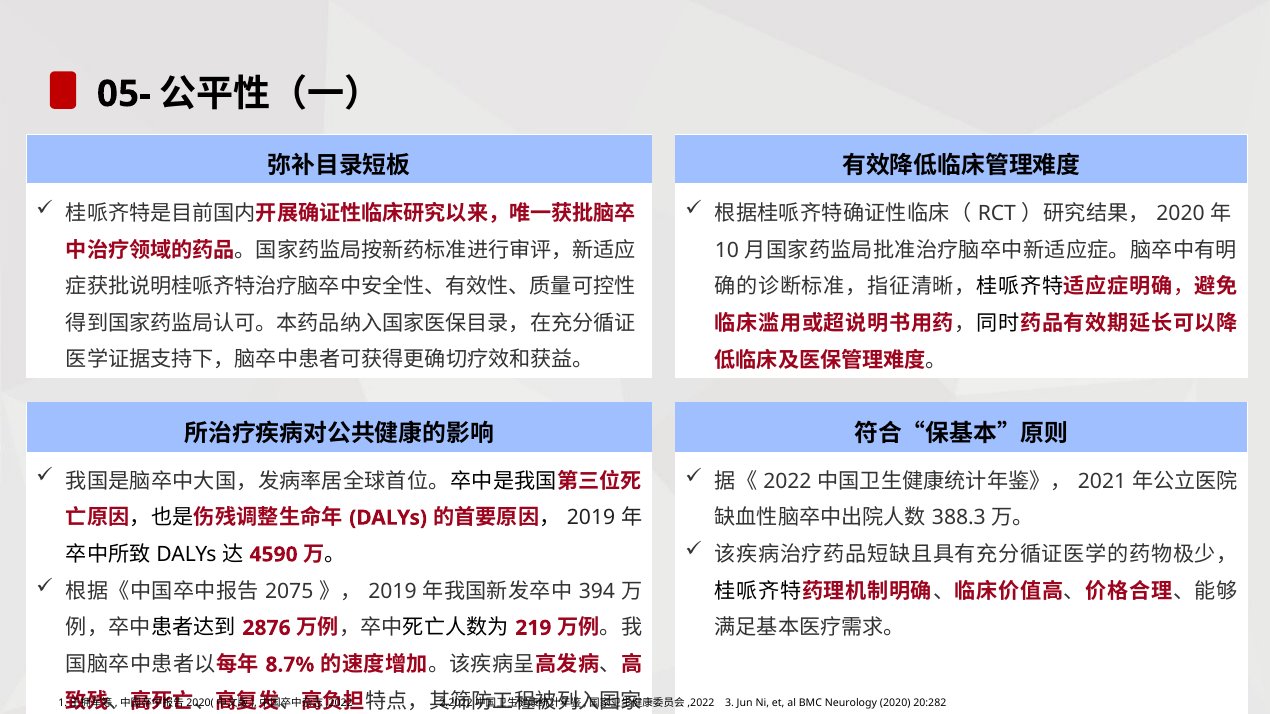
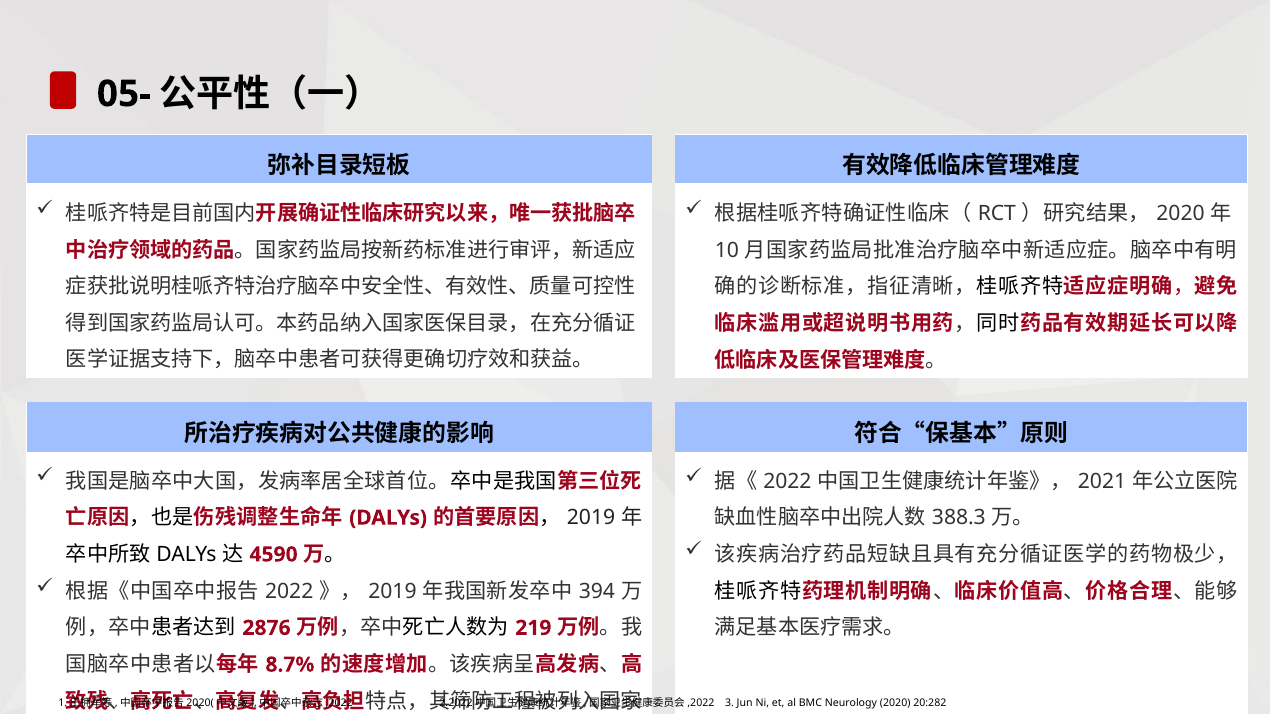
2075: 2075 -> 2022 (289, 592)
